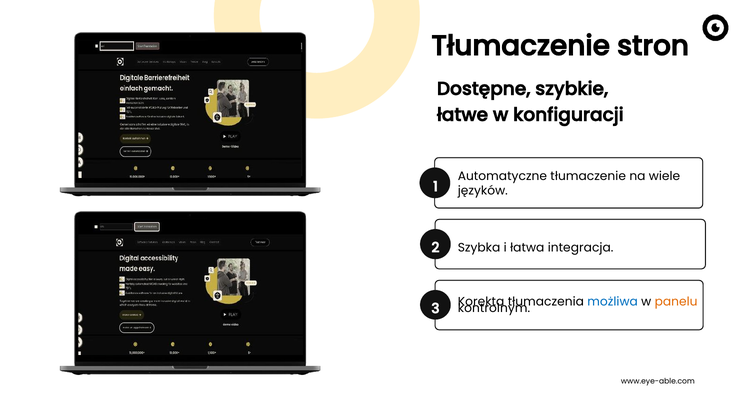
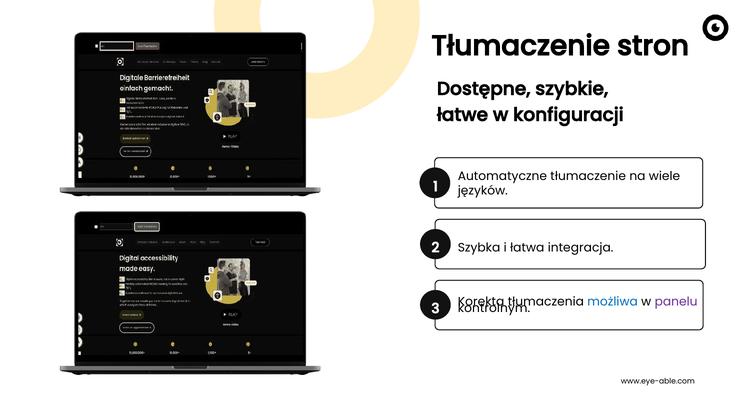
panelu colour: orange -> purple (676, 302)
